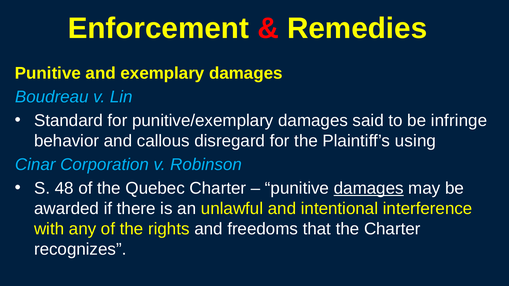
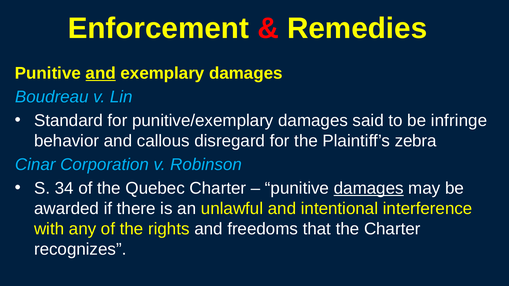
and underline: none -> present (101, 73)
using: using -> zebra (416, 141)
48: 48 -> 34 (64, 189)
